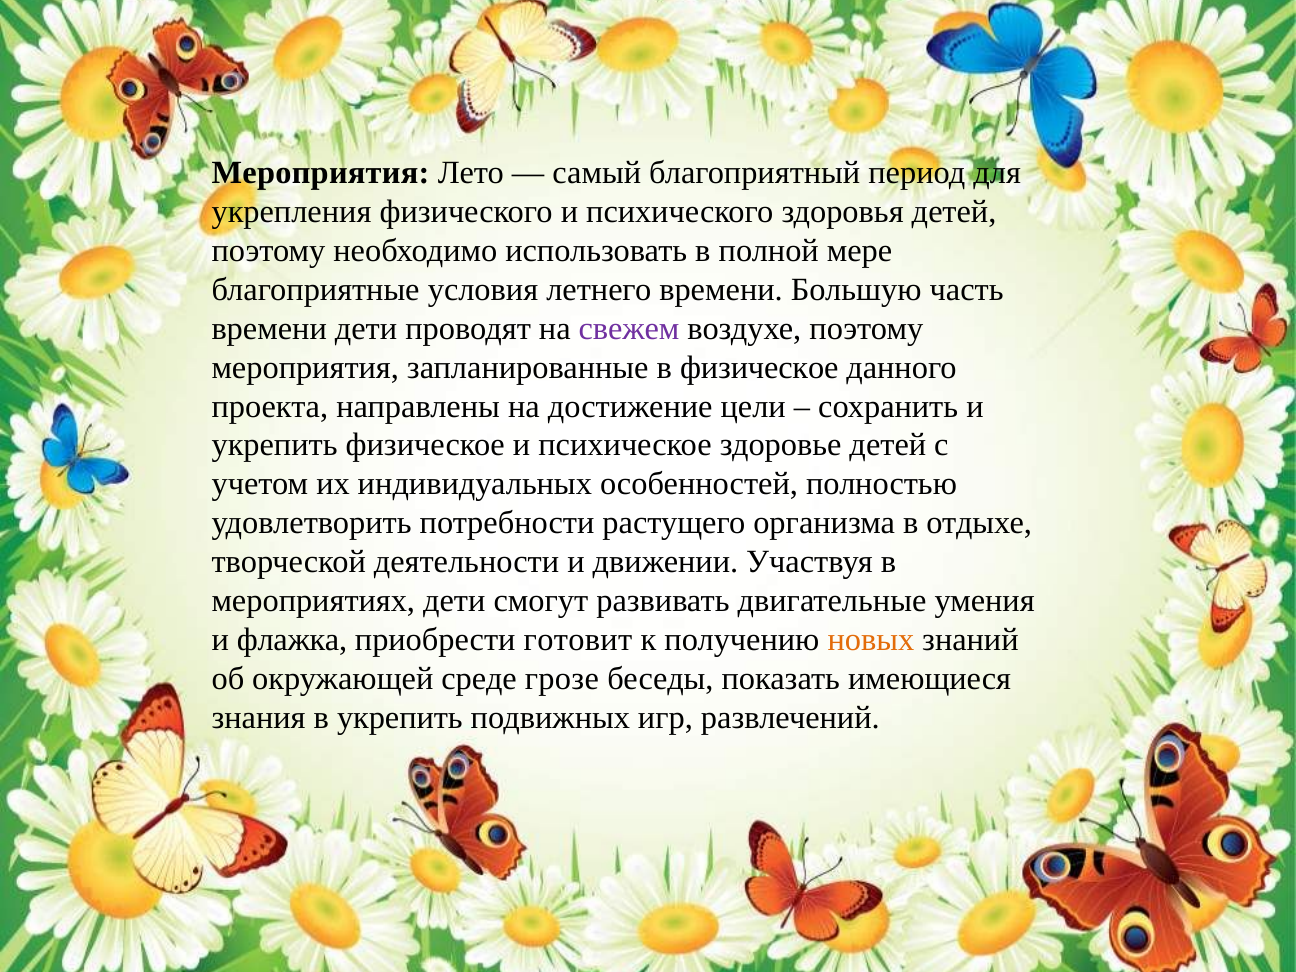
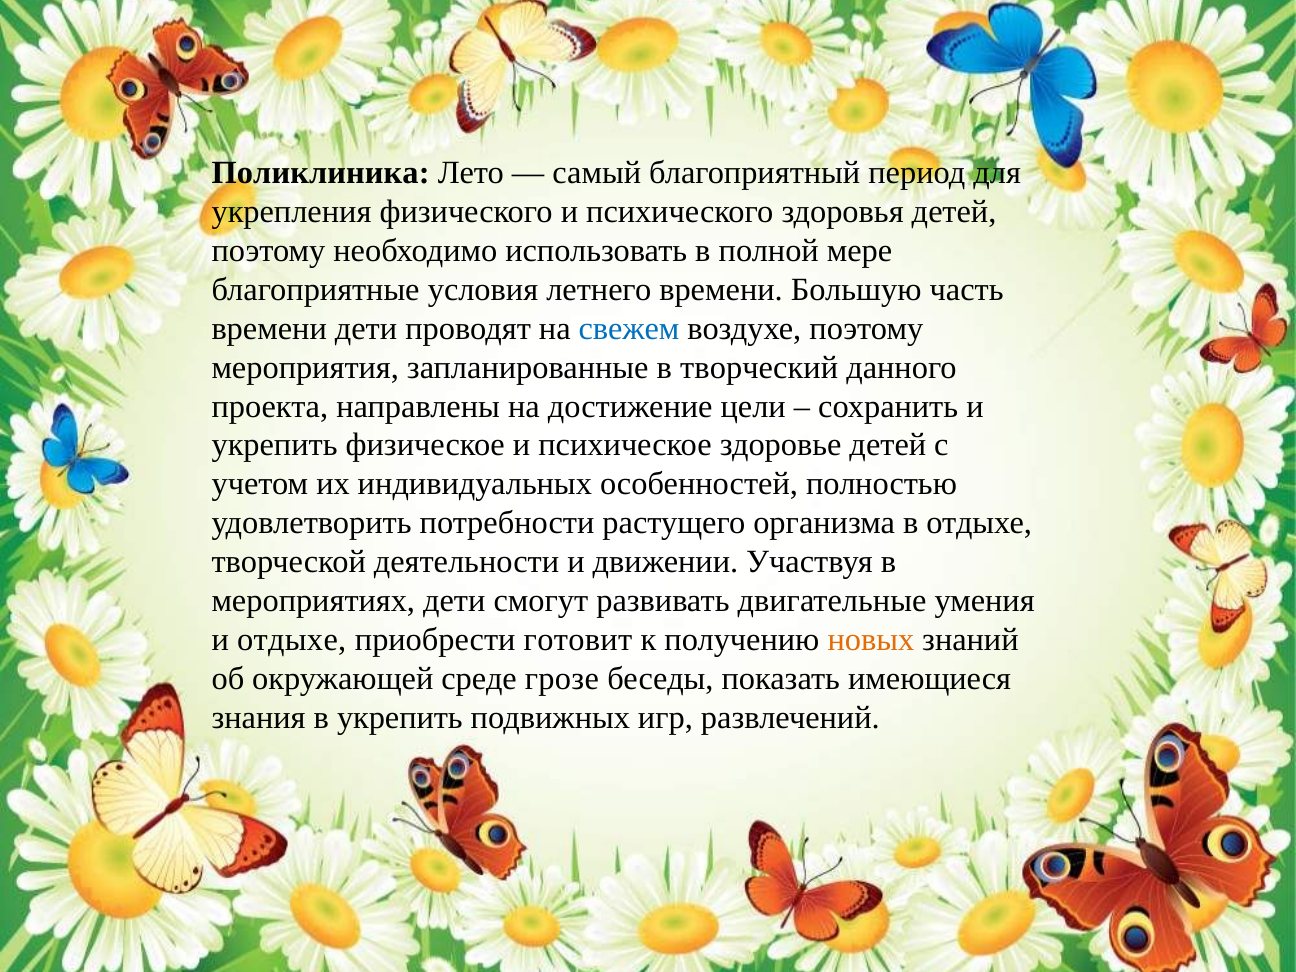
Мероприятия: Мероприятия -> Поликлиника (321, 173)
свежем colour: purple -> blue (629, 329)
в физическое: физическое -> творческий (759, 367)
и флажка: флажка -> отдыхе (292, 640)
